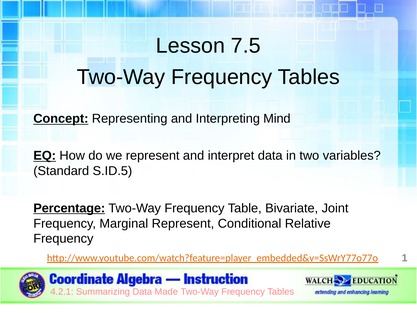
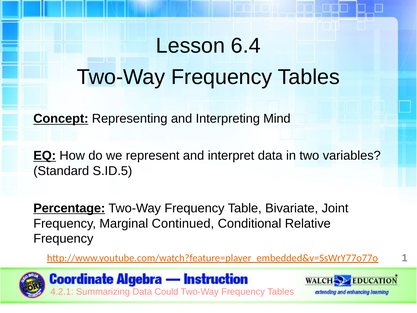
7.5: 7.5 -> 6.4 (246, 46)
Marginal Represent: Represent -> Continued (183, 223)
Made: Made -> Could (166, 292)
